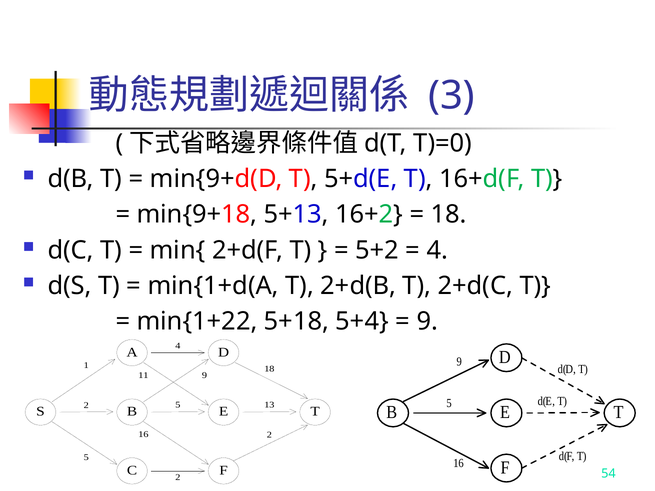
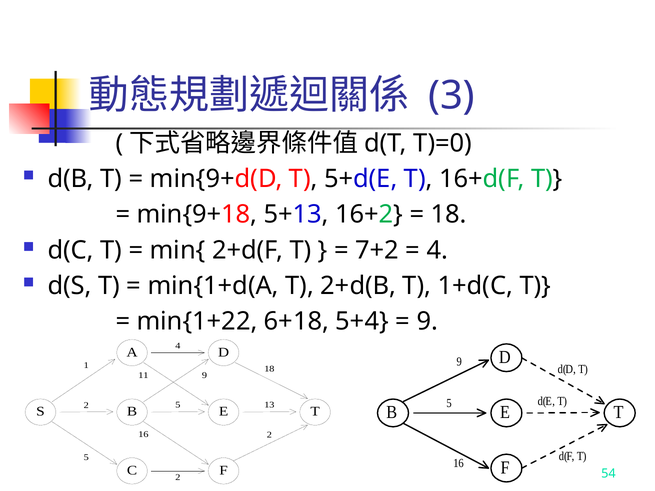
5+2: 5+2 -> 7+2 (377, 250)
2+d(C: 2+d(C -> 1+d(C (475, 286)
5+18: 5+18 -> 6+18 (296, 322)
